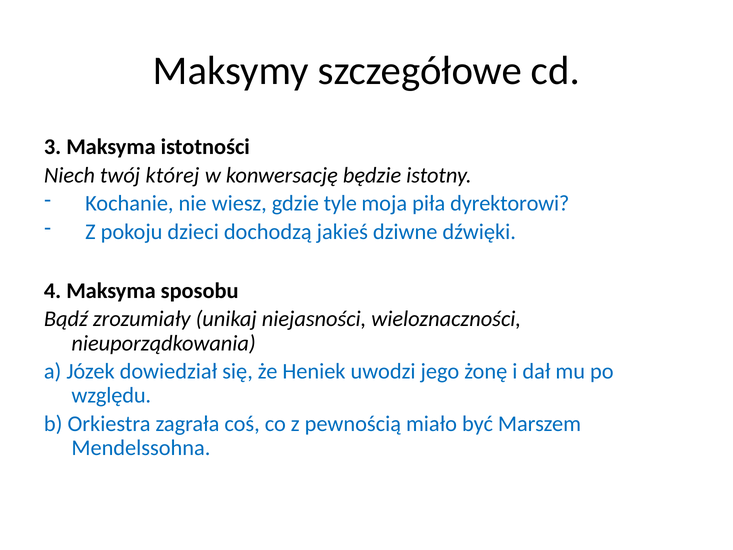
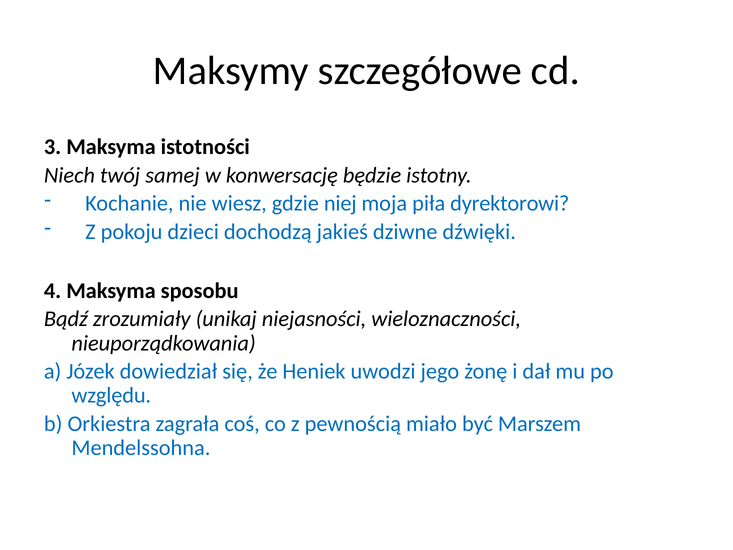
której: której -> samej (173, 175)
tyle: tyle -> niej (340, 203)
